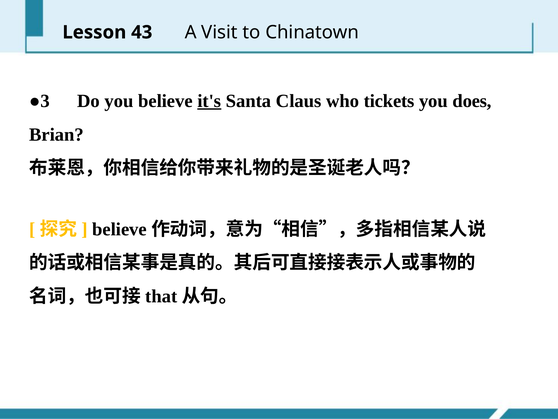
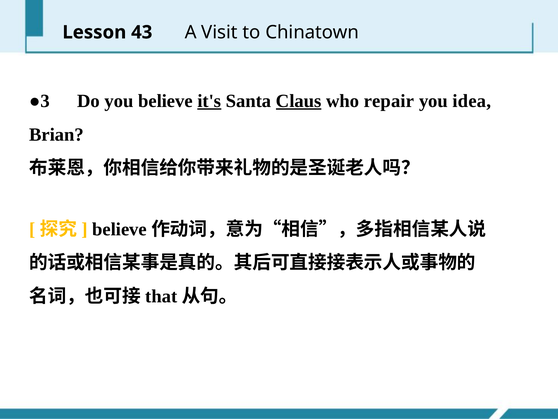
Claus underline: none -> present (299, 101)
tickets: tickets -> repair (389, 101)
does: does -> idea (472, 101)
